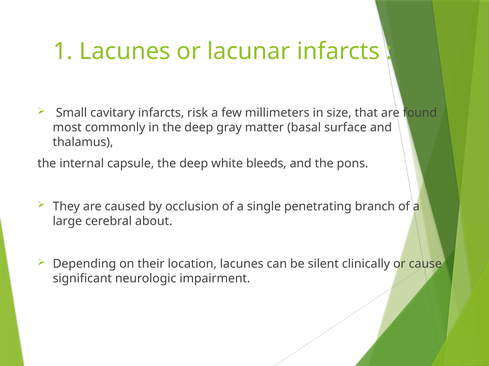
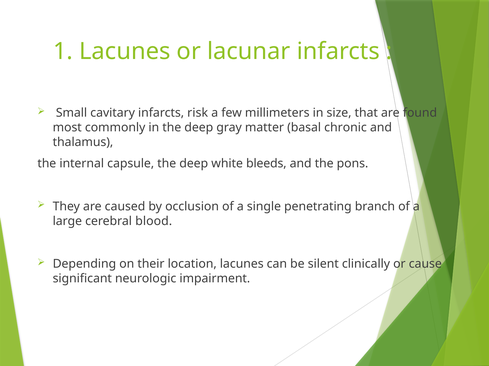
surface: surface -> chronic (346, 128)
about: about -> blood (154, 222)
